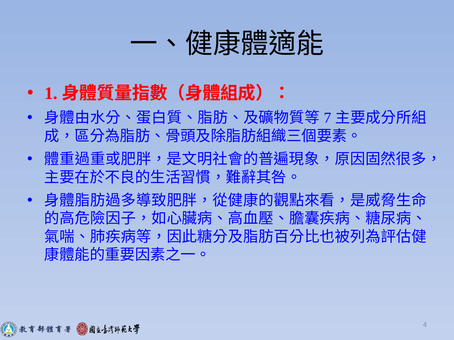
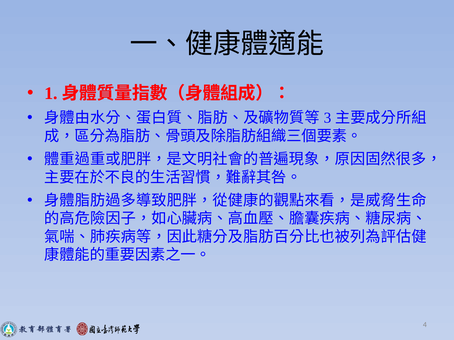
7: 7 -> 3 (327, 118)
